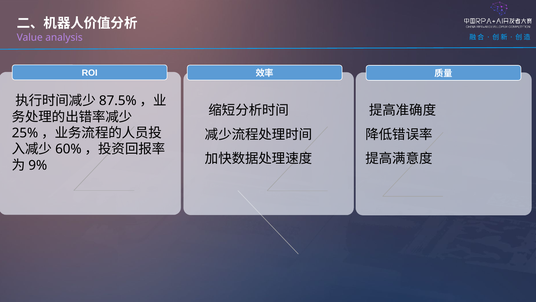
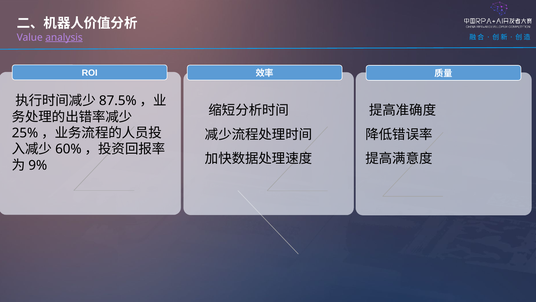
analysis underline: none -> present (64, 37)
